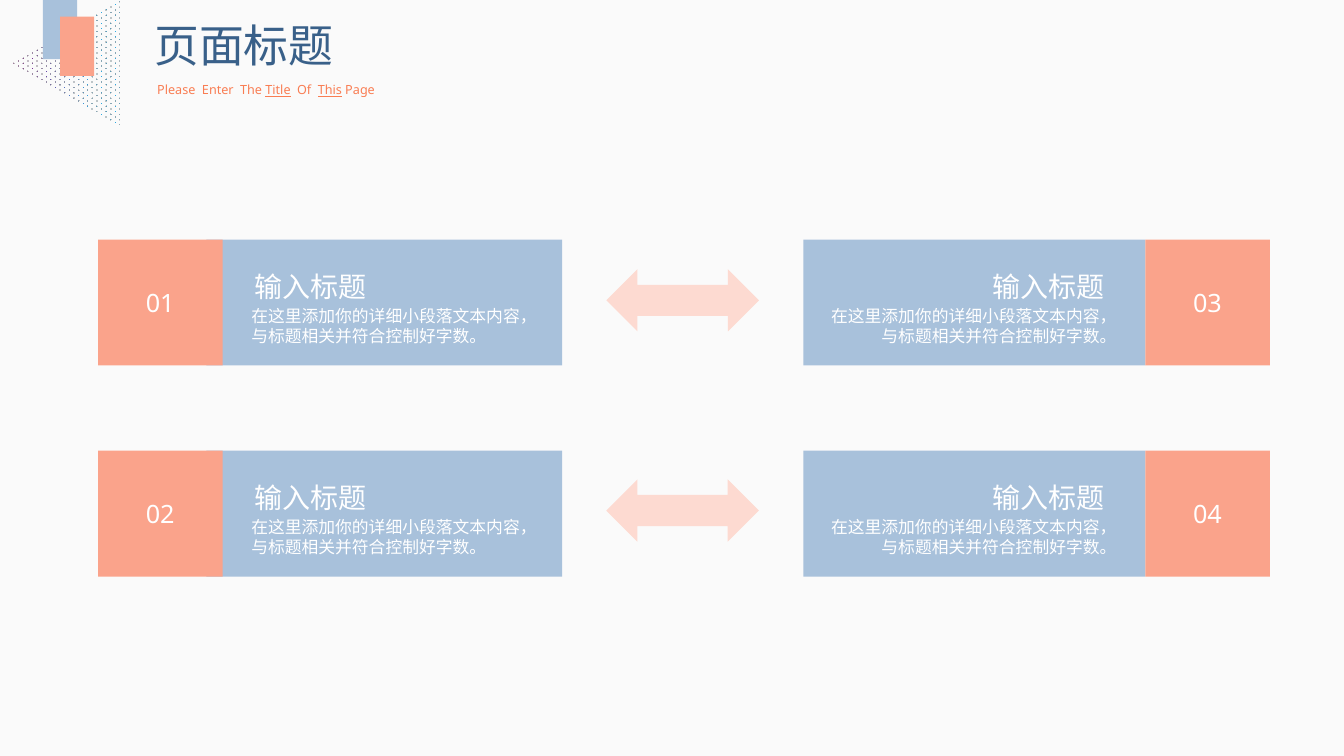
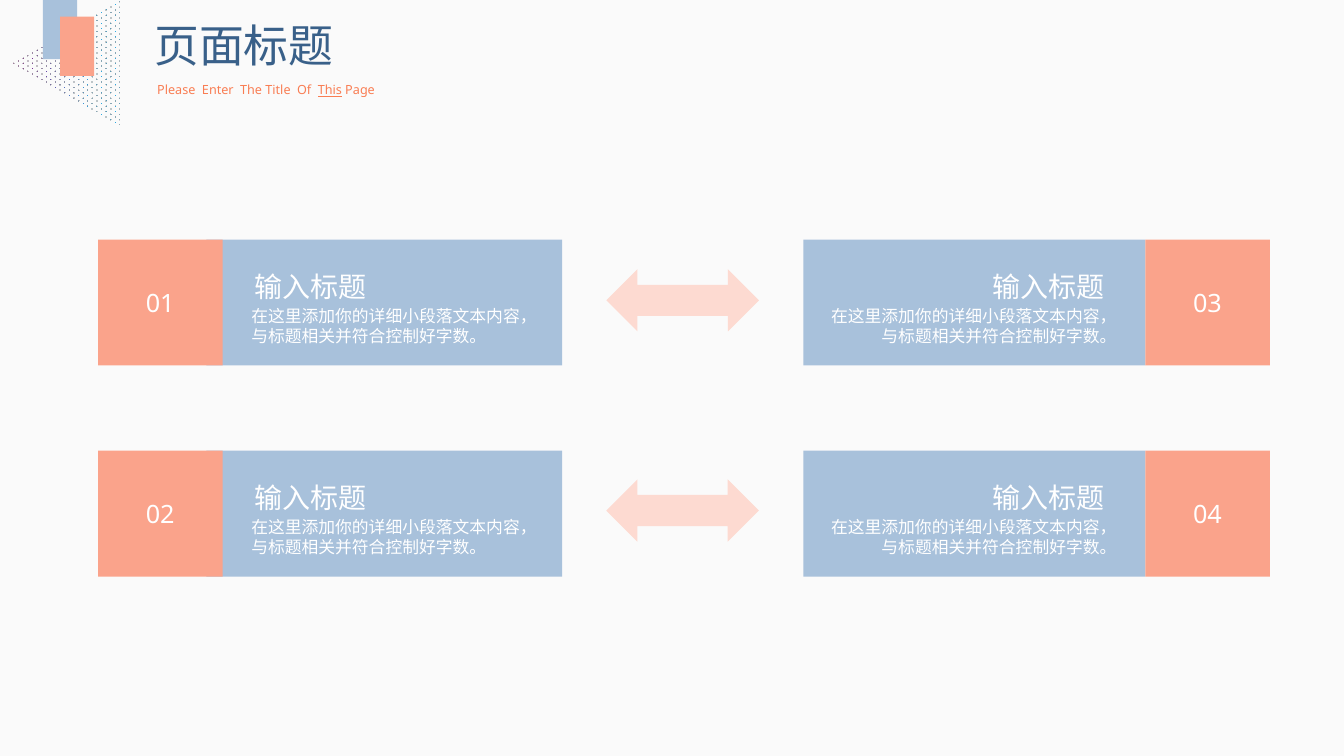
Title underline: present -> none (278, 91)
